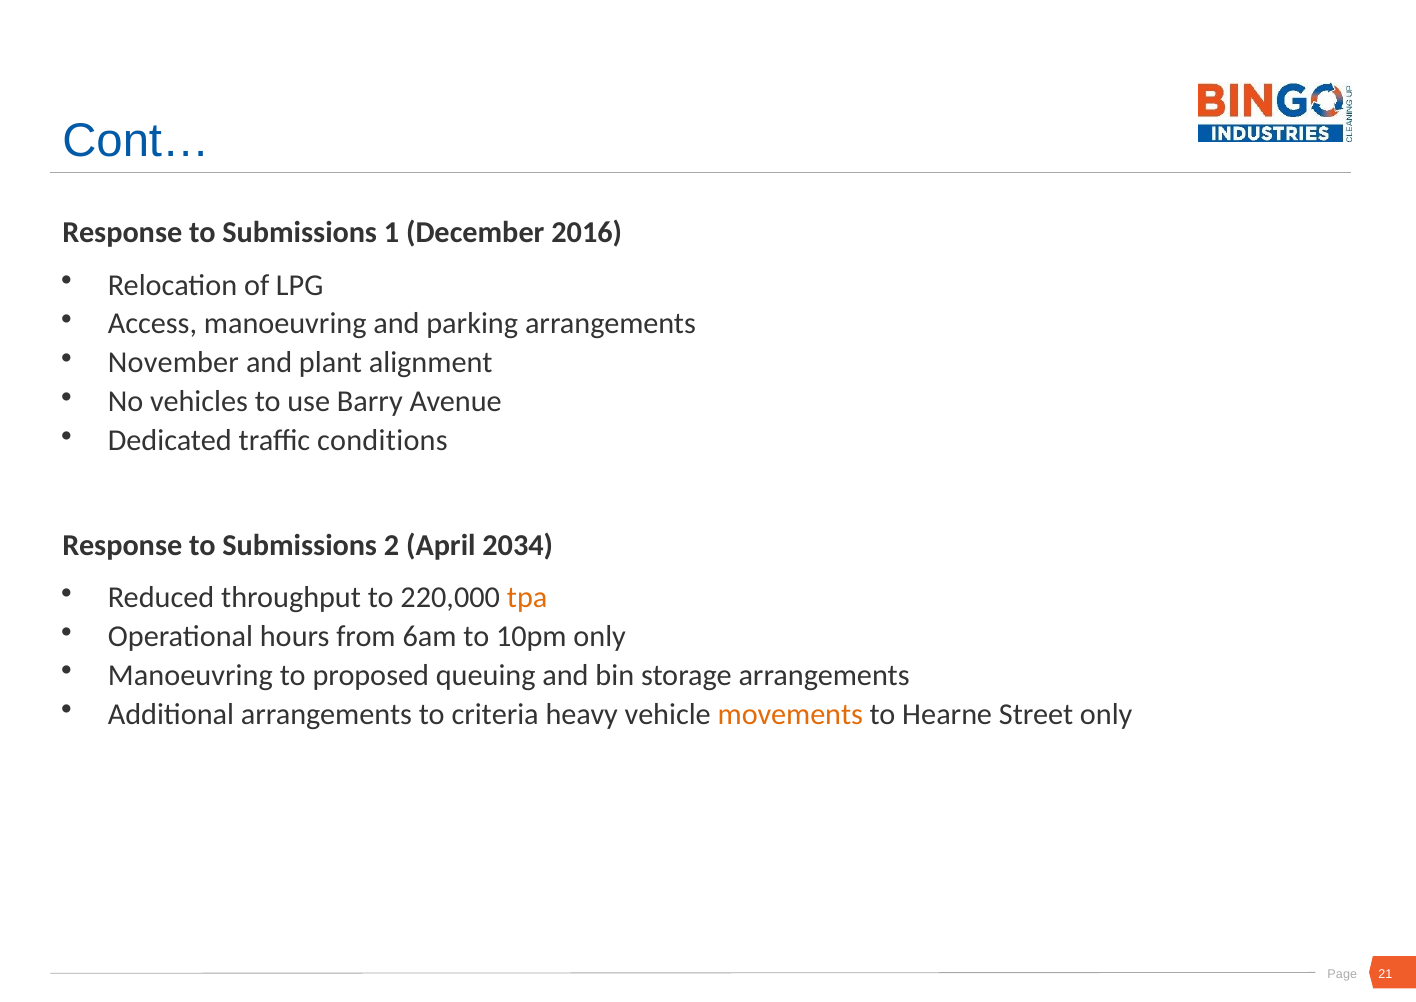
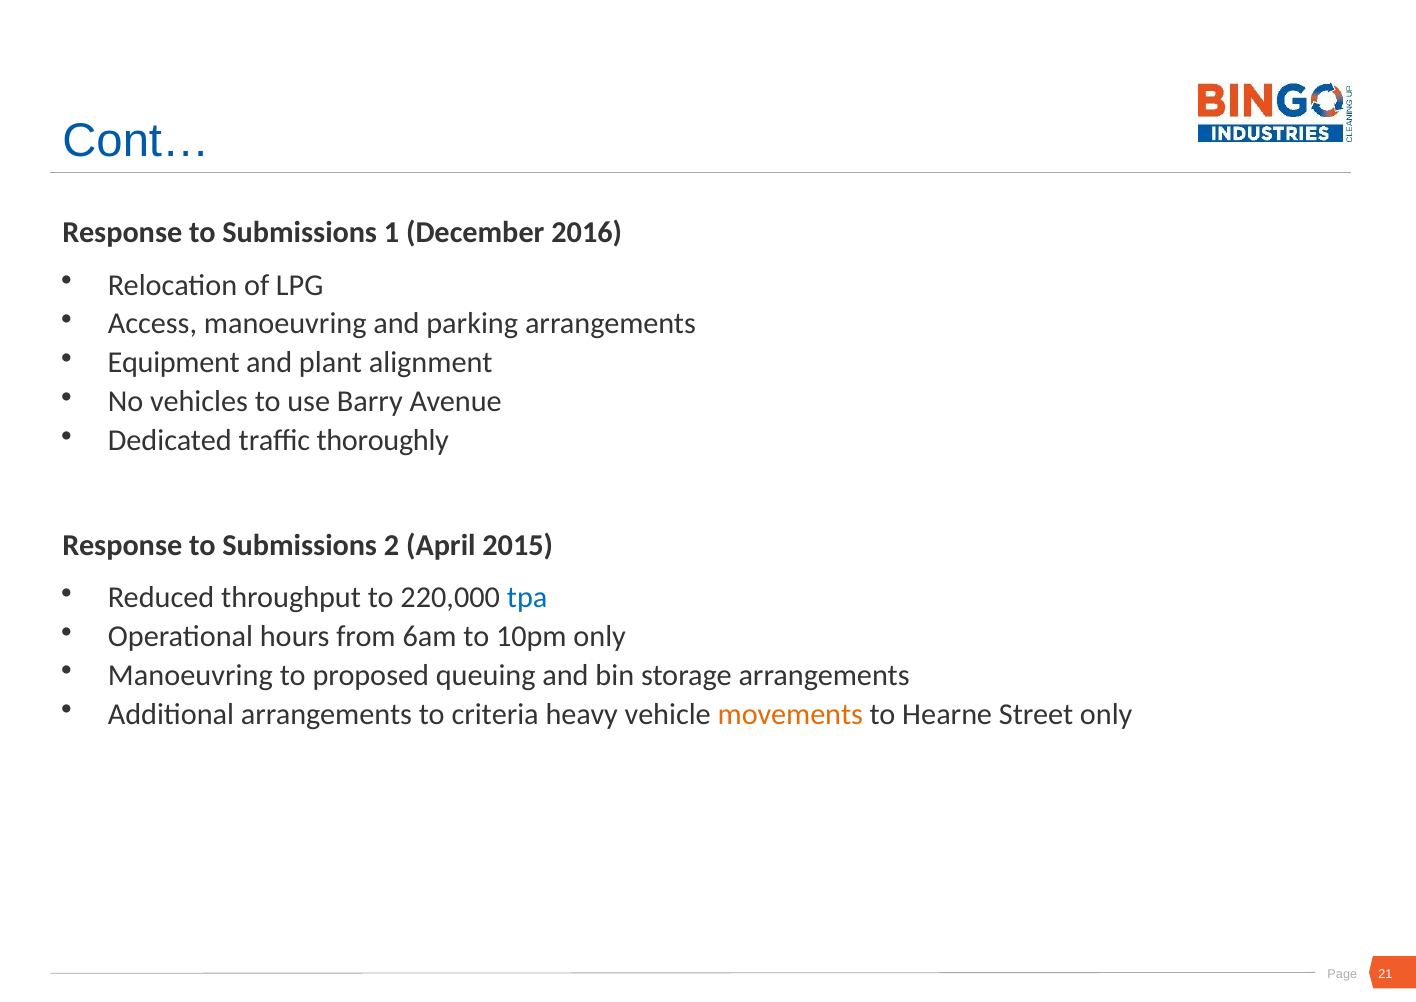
November: November -> Equipment (174, 363)
conditions: conditions -> thoroughly (383, 440)
2034: 2034 -> 2015 (518, 545)
tpa colour: orange -> blue (527, 597)
